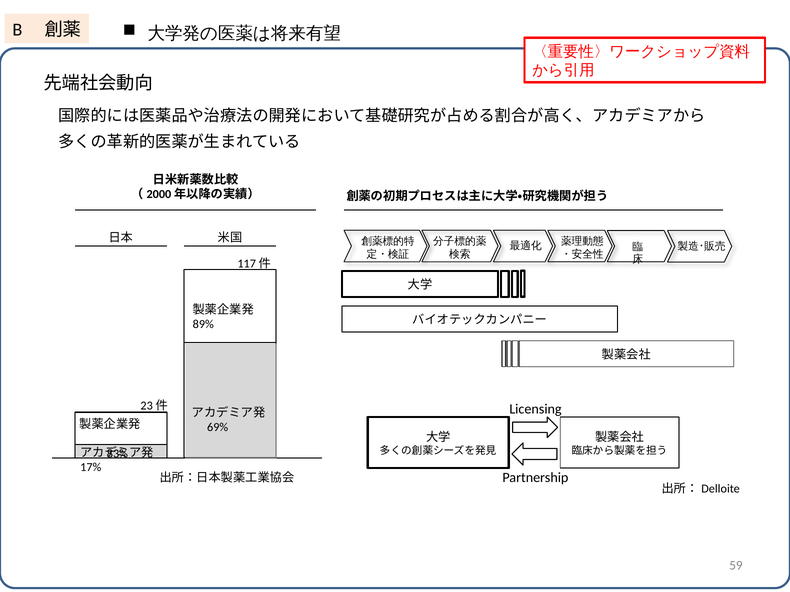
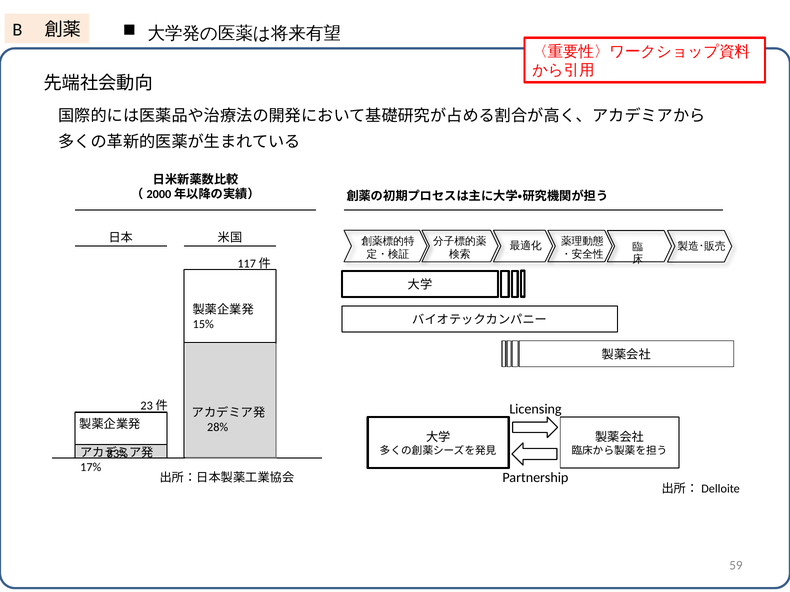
89%: 89% -> 15% (203, 324)
69%: 69% -> 28% (218, 428)
